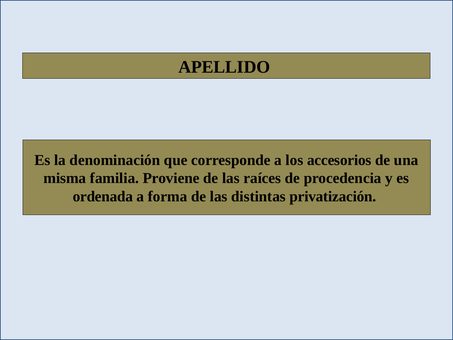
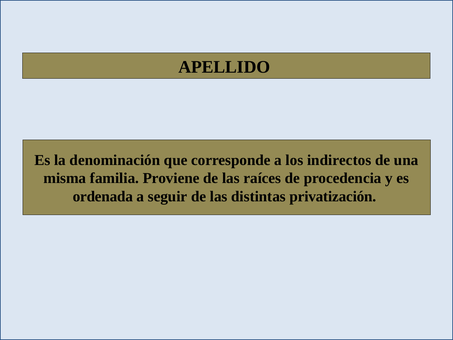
accesorios: accesorios -> indirectos (339, 160)
forma: forma -> seguir (168, 196)
